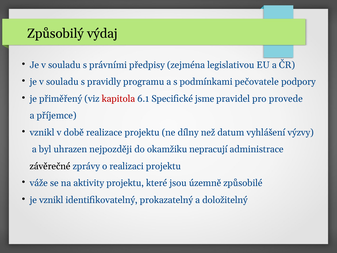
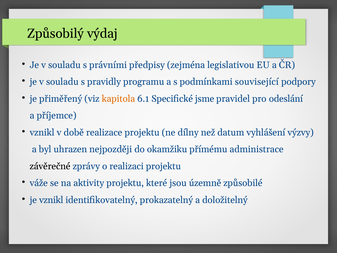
pečovatele: pečovatele -> související (257, 82)
kapitola colour: red -> orange (118, 99)
provede: provede -> odeslání (286, 99)
nepracují: nepracují -> přímému (208, 149)
